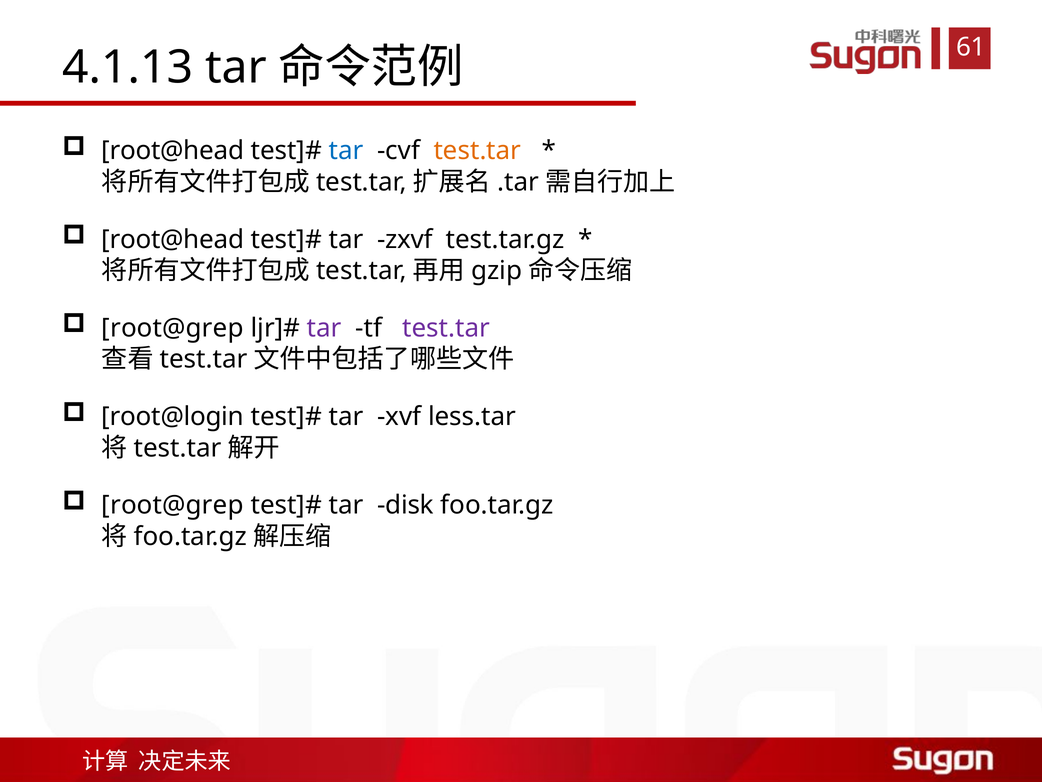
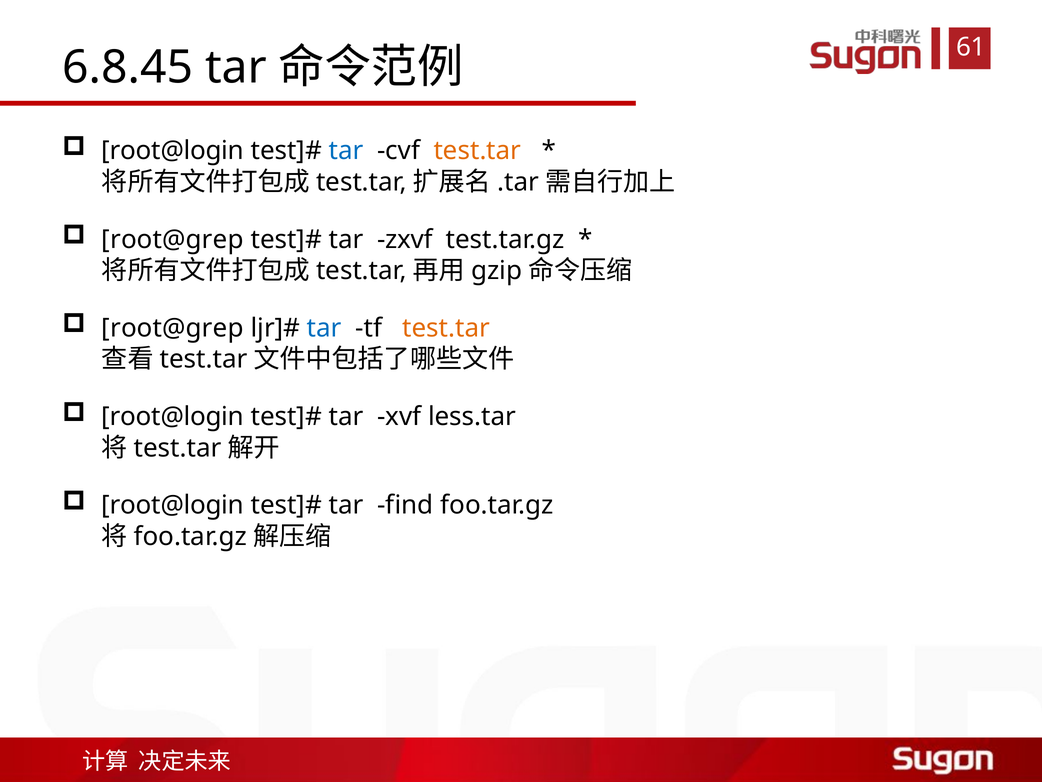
4.1.13: 4.1.13 -> 6.8.45 (128, 67)
root@head: root@head -> root@login (173, 151)
root@head: root@head -> root@grep (173, 239)
tar colour: purple -> blue (324, 328)
test.tar colour: purple -> orange (446, 328)
root@grep: root@grep -> root@login (173, 505)
disk: disk -> find (405, 505)
